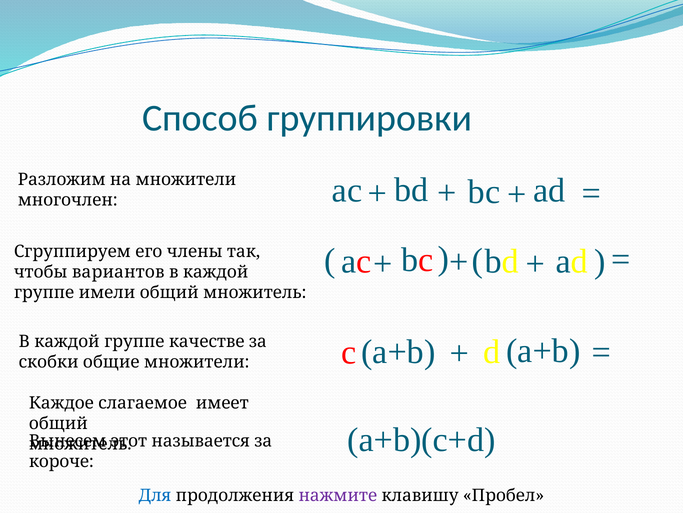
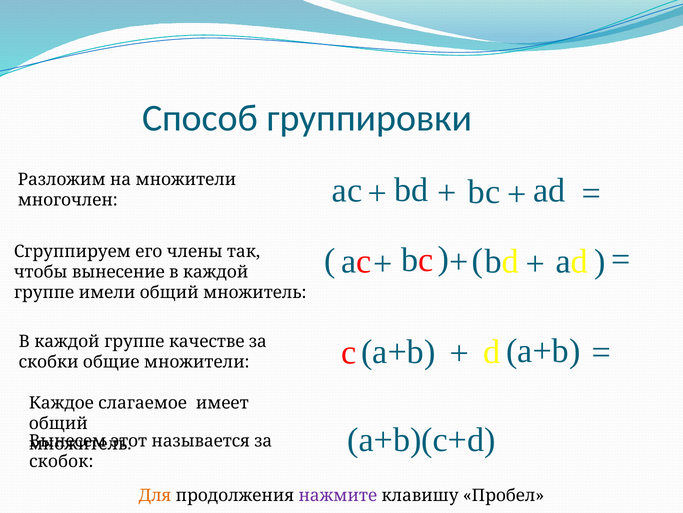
вариантов: вариантов -> вынесение (118, 272)
короче: короче -> скобок (61, 461)
Для colour: blue -> orange (155, 495)
